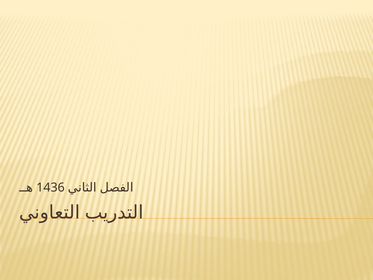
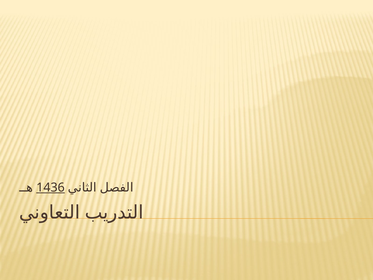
1436 underline: none -> present (51, 187)
